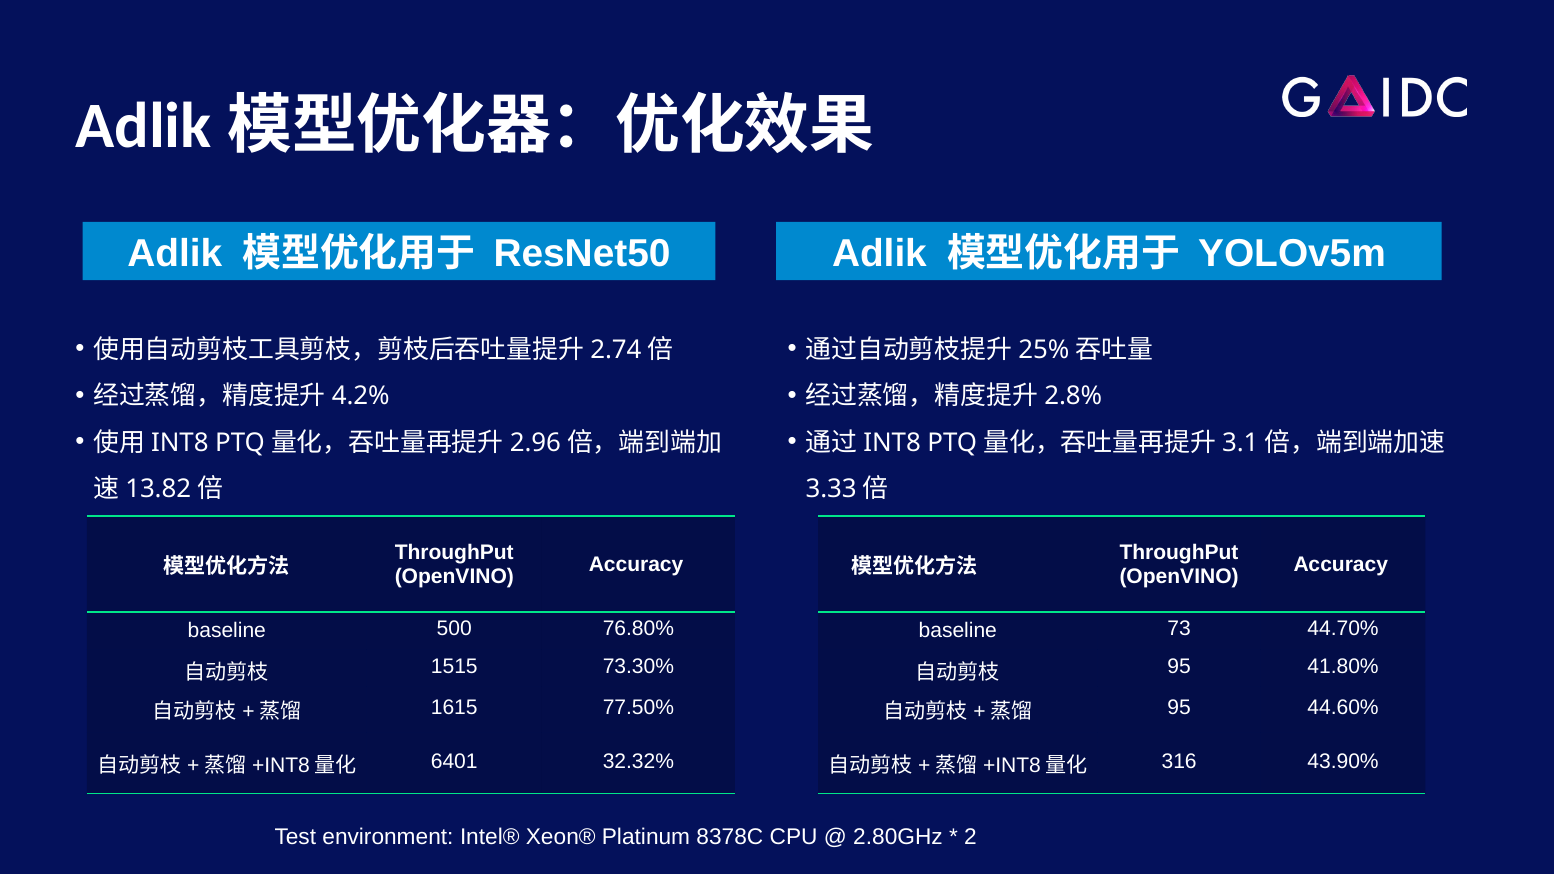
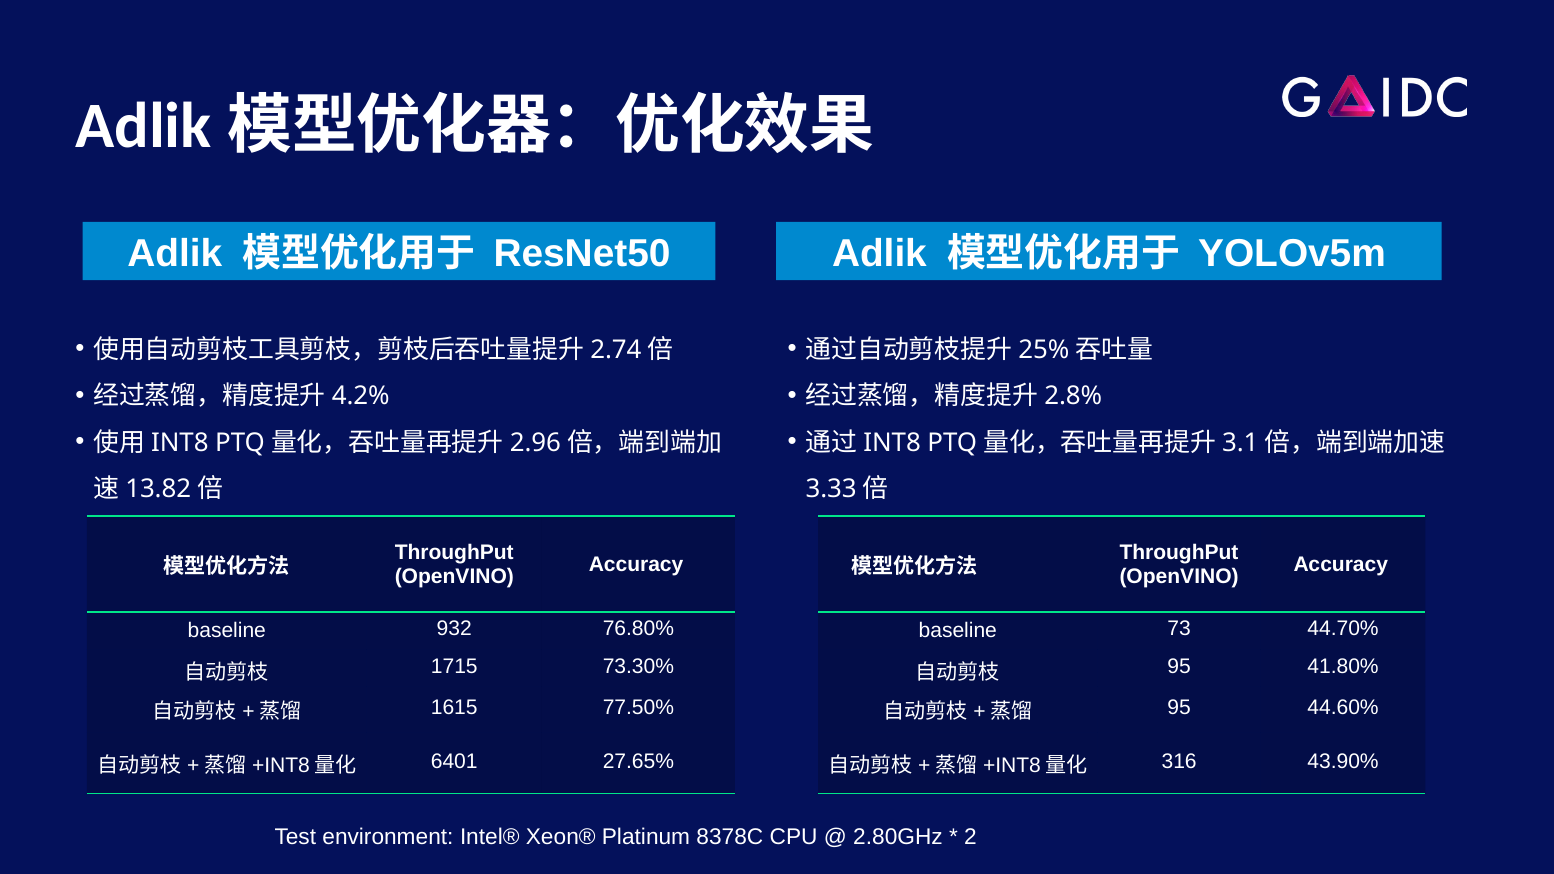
500: 500 -> 932 (454, 629)
1515: 1515 -> 1715 (454, 666)
32.32%: 32.32% -> 27.65% (638, 761)
